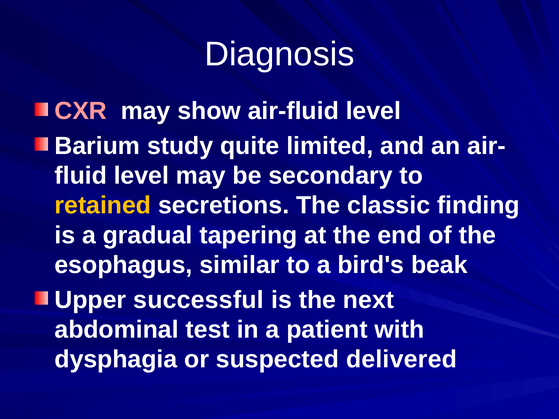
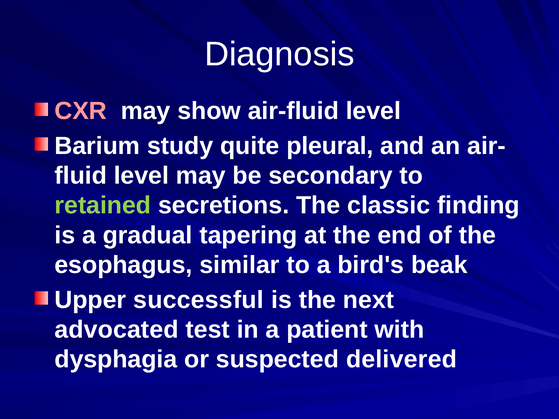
limited: limited -> pleural (330, 146)
retained colour: yellow -> light green (103, 206)
abdominal: abdominal -> advocated (117, 330)
